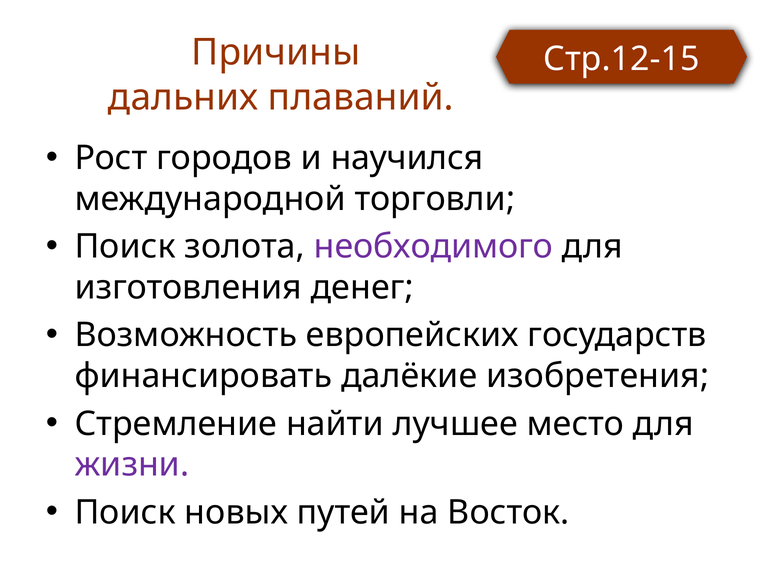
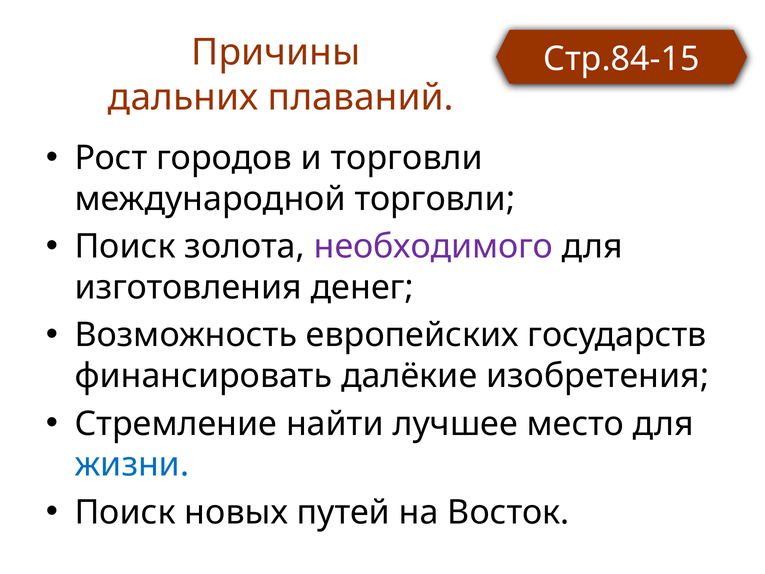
Стр.12-15: Стр.12-15 -> Стр.84-15 (621, 59)
и научился: научился -> торговли (407, 158)
жизни colour: purple -> blue (132, 464)
